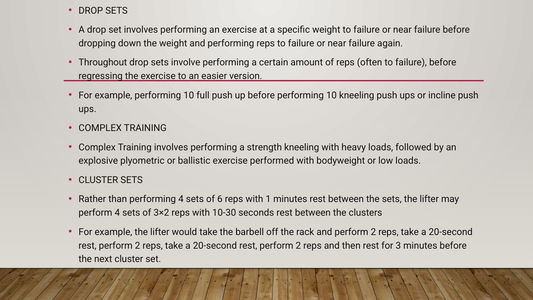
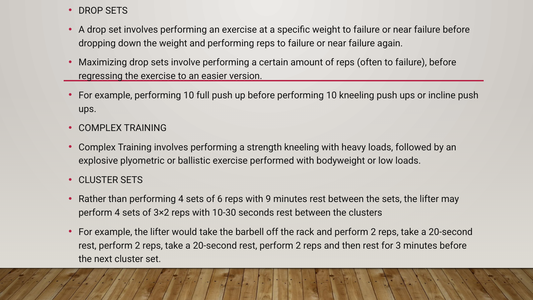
Throughout: Throughout -> Maximizing (103, 62)
1: 1 -> 9 (268, 199)
